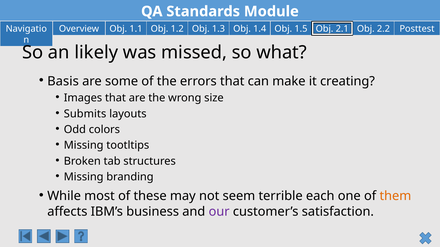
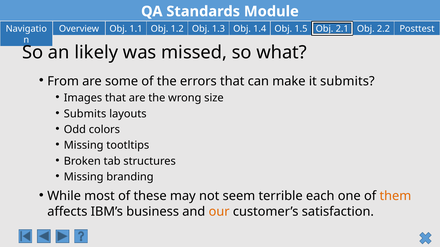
Basis: Basis -> From (63, 81)
it creating: creating -> submits (347, 81)
our colour: purple -> orange (219, 212)
